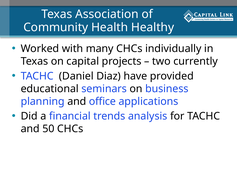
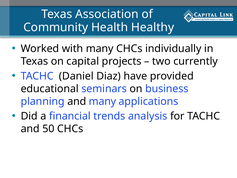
and office: office -> many (102, 101)
